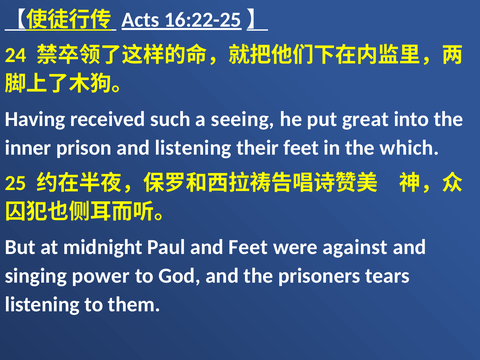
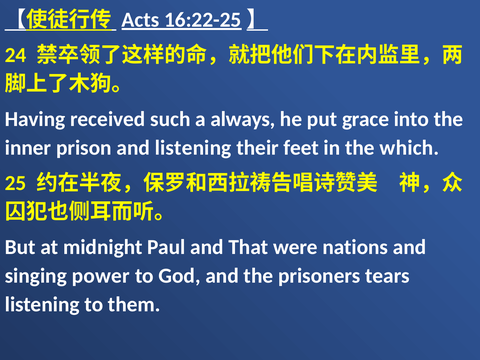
seeing: seeing -> always (243, 119)
great: great -> grace (366, 119)
and Feet: Feet -> That (248, 247)
against: against -> nations (355, 247)
